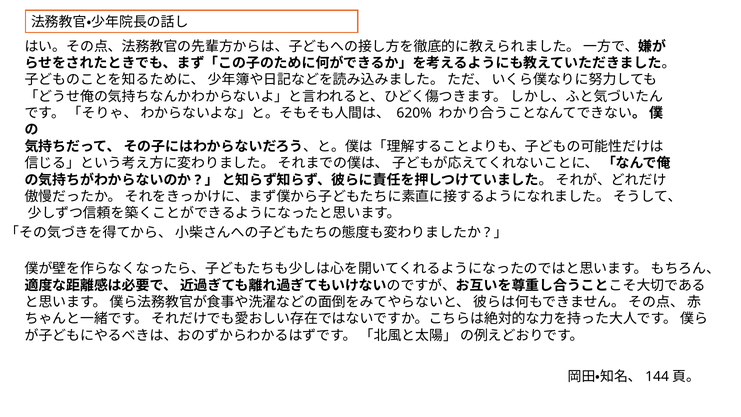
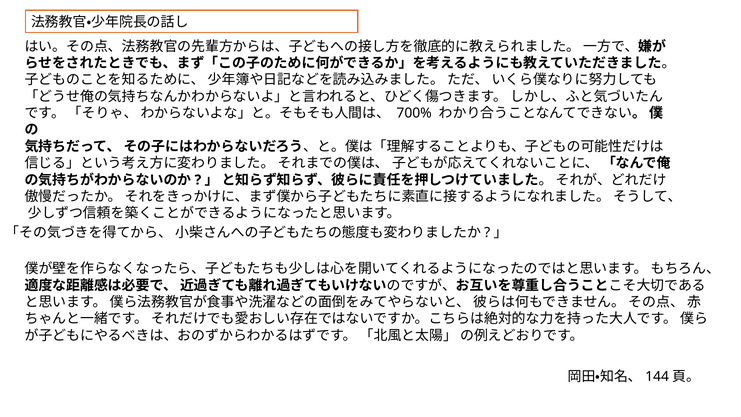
620%: 620% -> 700% (414, 113)
